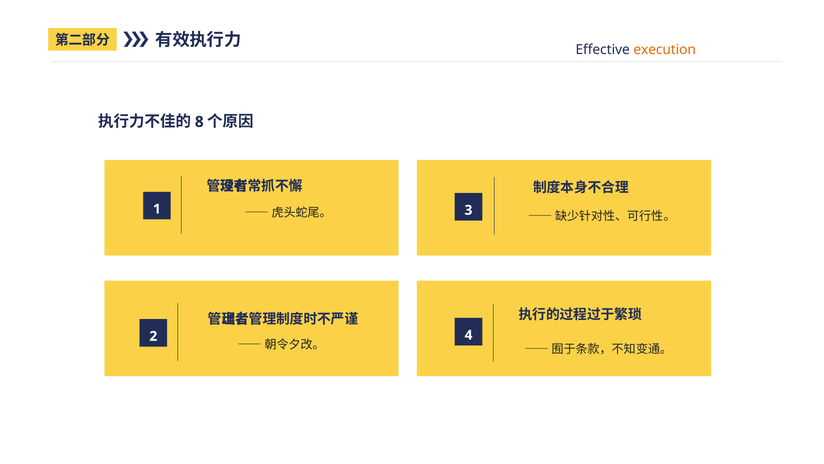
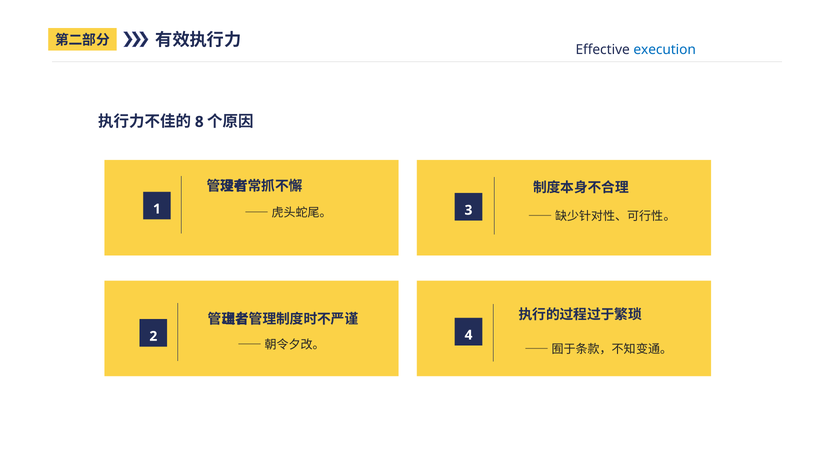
execution colour: orange -> blue (665, 50)
